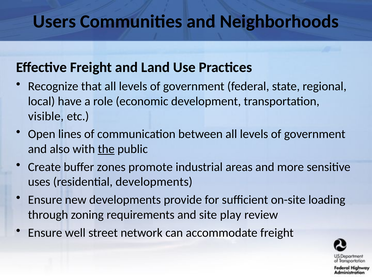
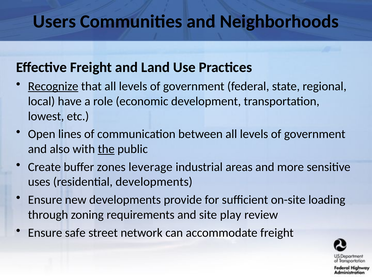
Recognize underline: none -> present (53, 86)
visible: visible -> lowest (46, 116)
promote: promote -> leverage (151, 167)
well: well -> safe (75, 233)
